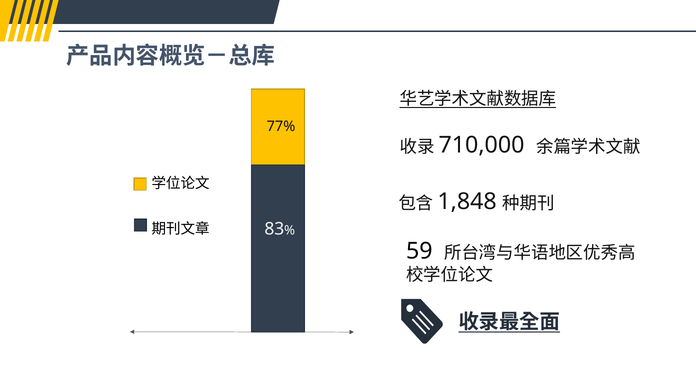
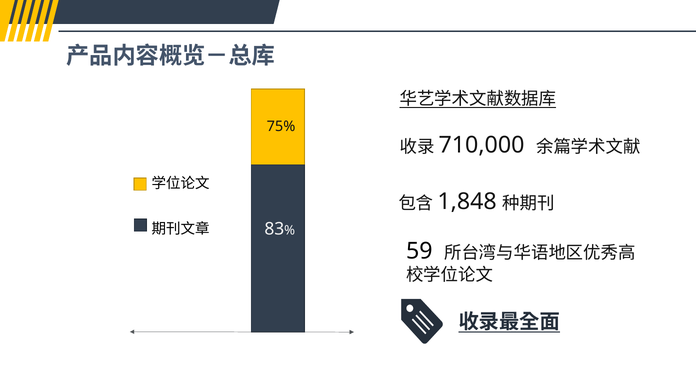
77%: 77% -> 75% (281, 127)
